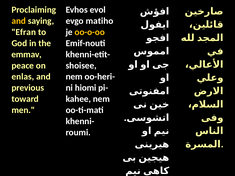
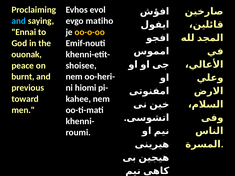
and colour: yellow -> light blue (19, 21)
Efran: Efran -> Ennai (24, 32)
emmav: emmav -> ouonak (27, 54)
enlas: enlas -> burnt (23, 77)
